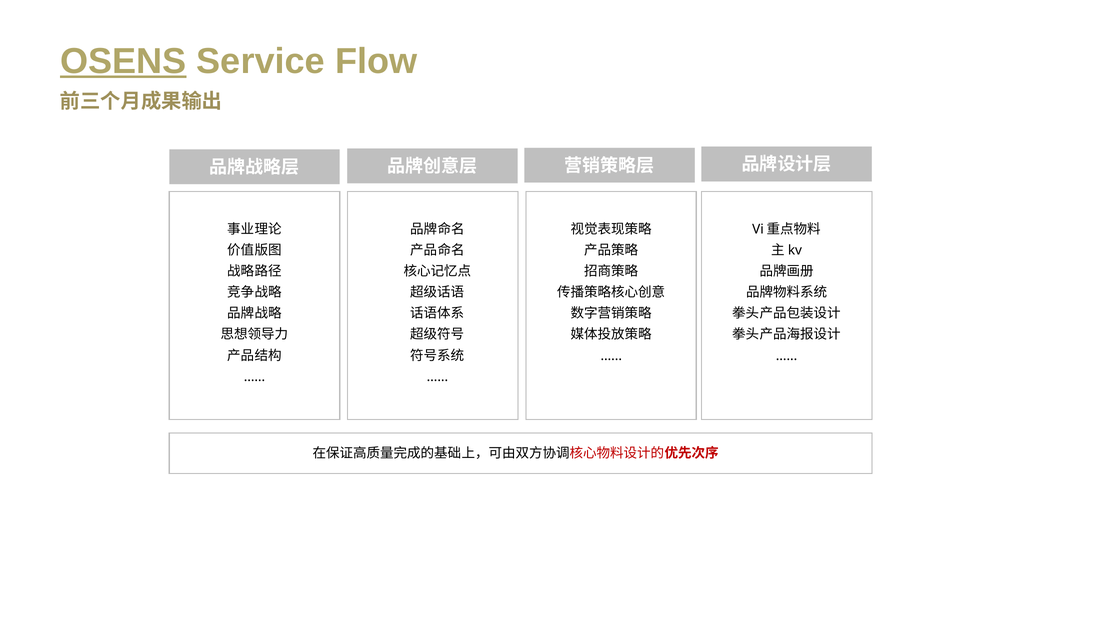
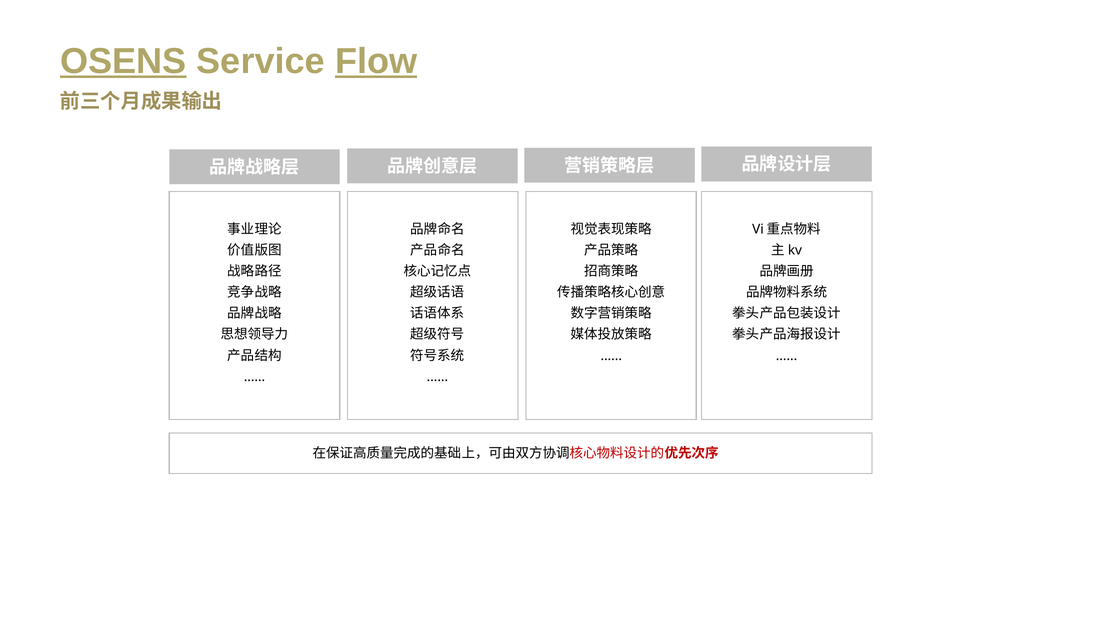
Flow underline: none -> present (376, 61)
